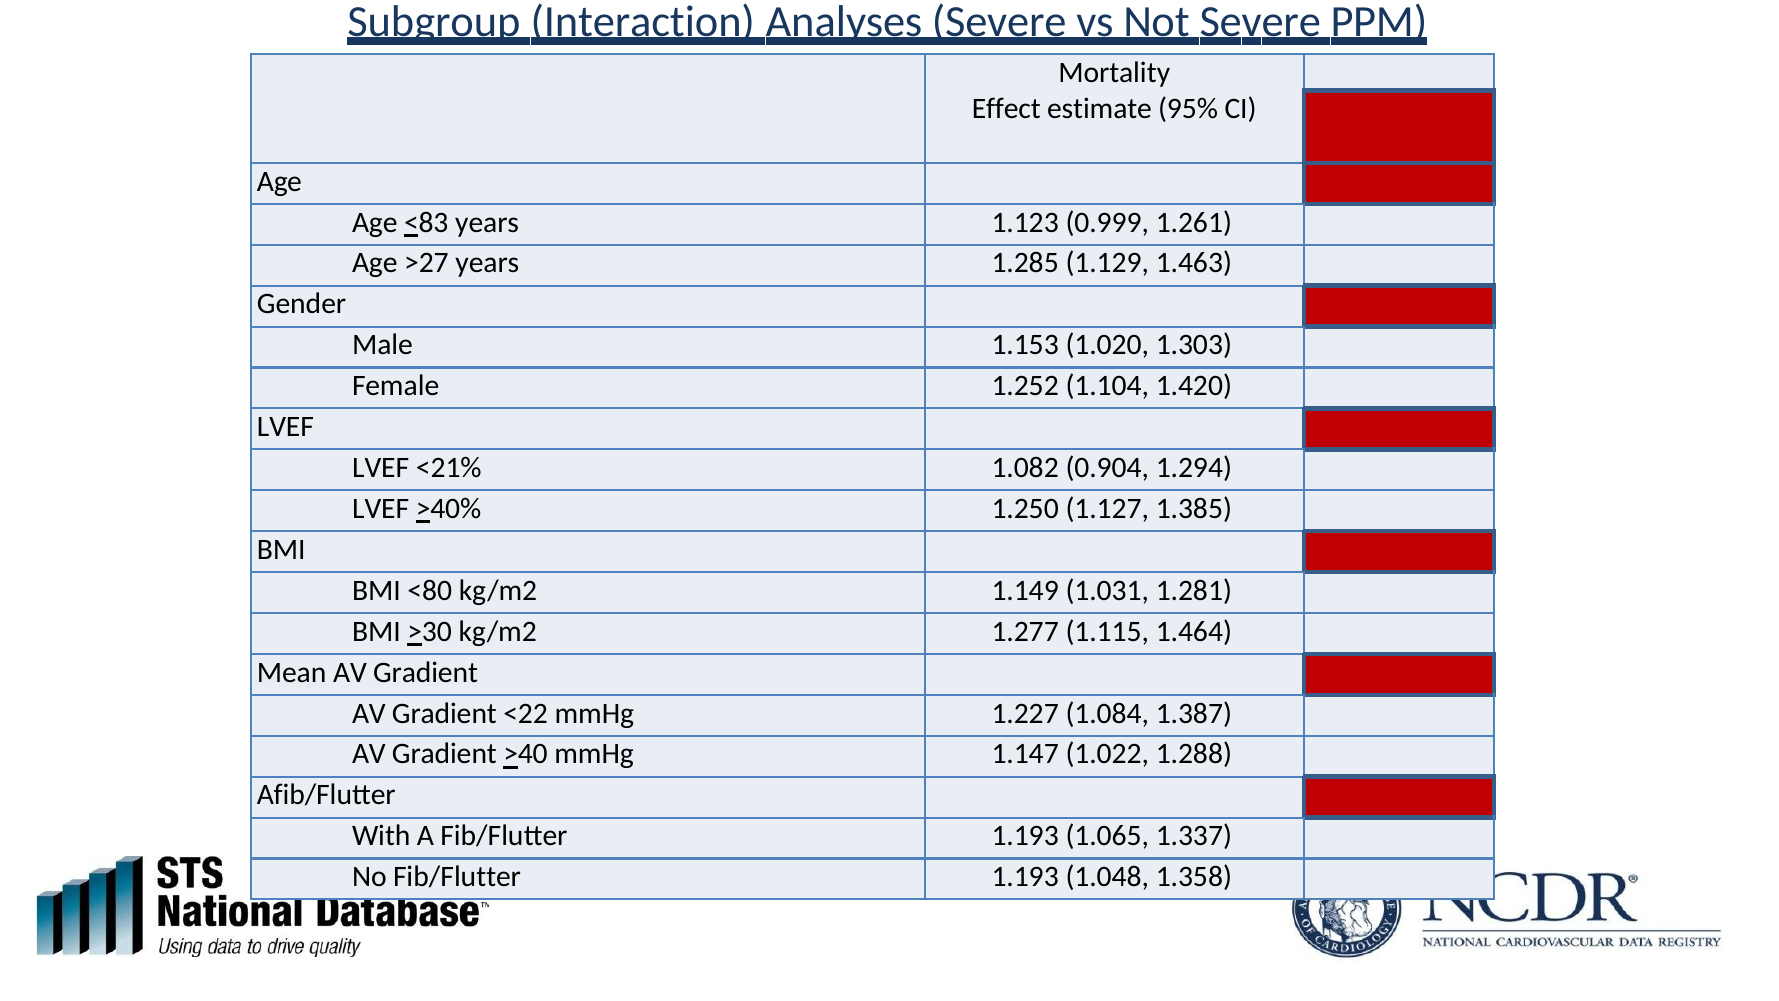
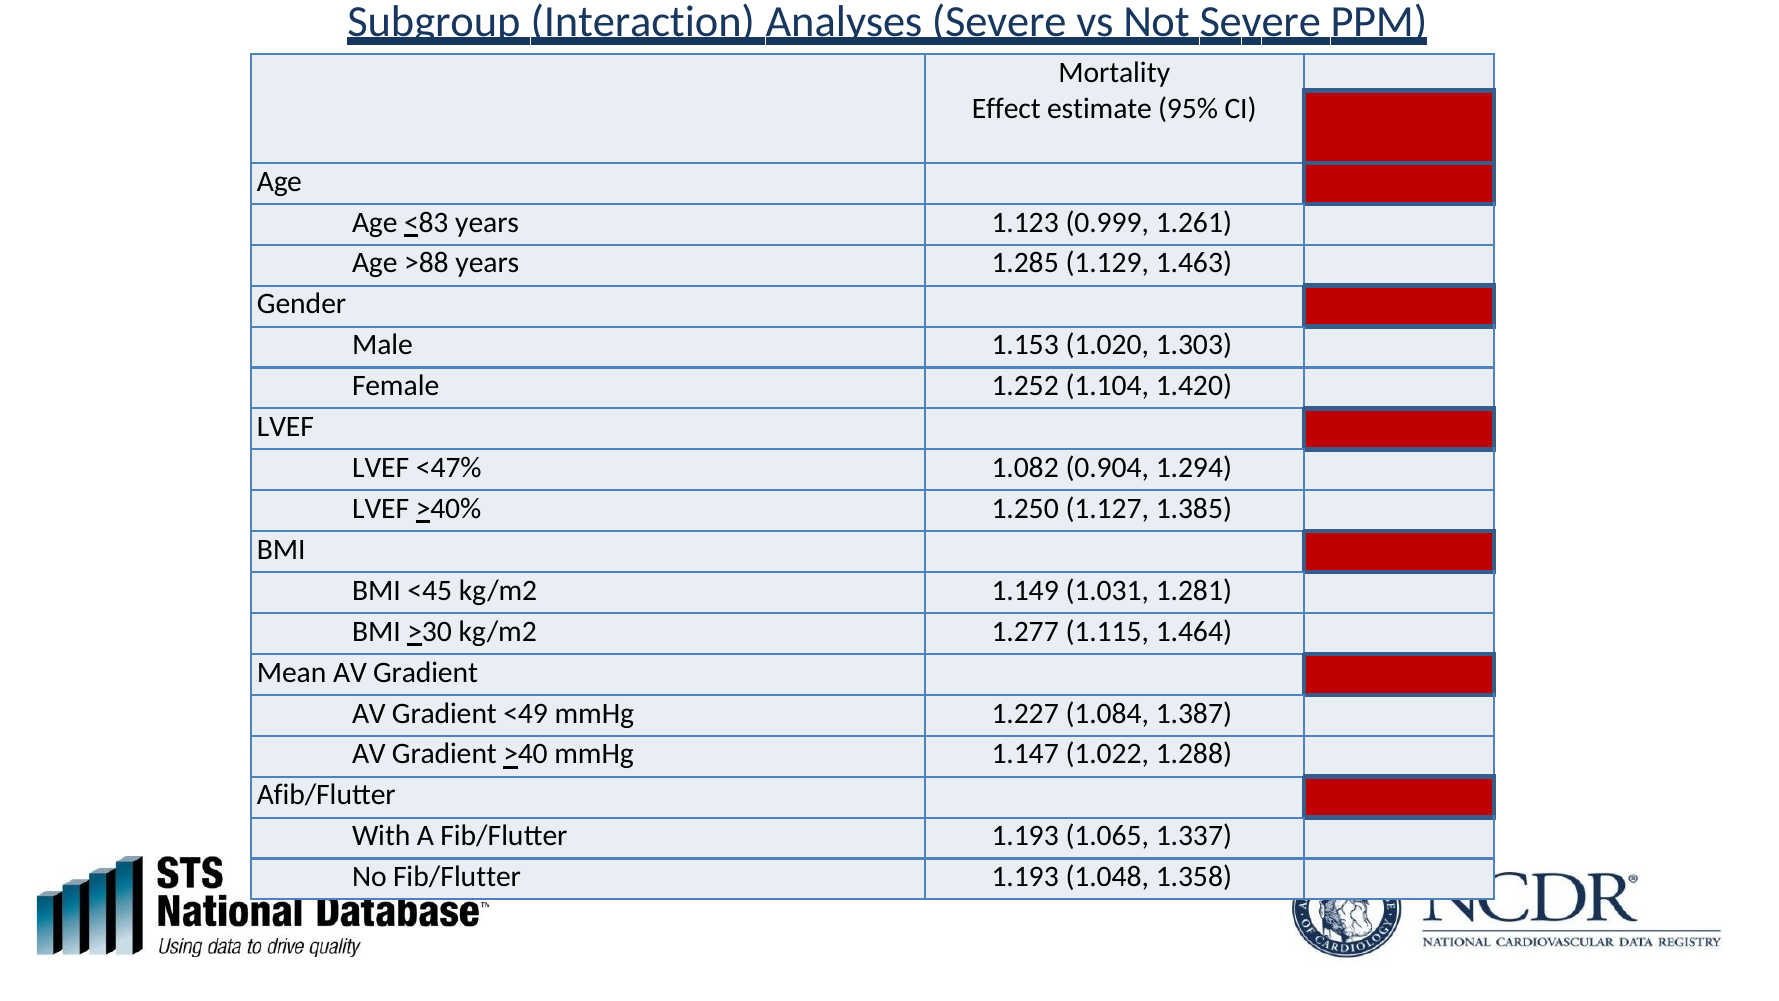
>27: >27 -> >88 (426, 263)
<21%: <21% -> <47% (449, 468)
<80: <80 -> <45 (430, 590)
<22: <22 -> <49 (526, 713)
